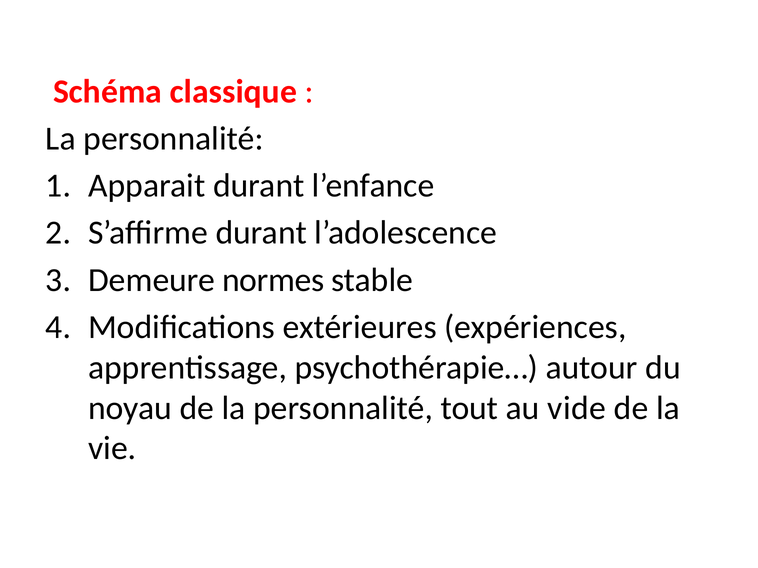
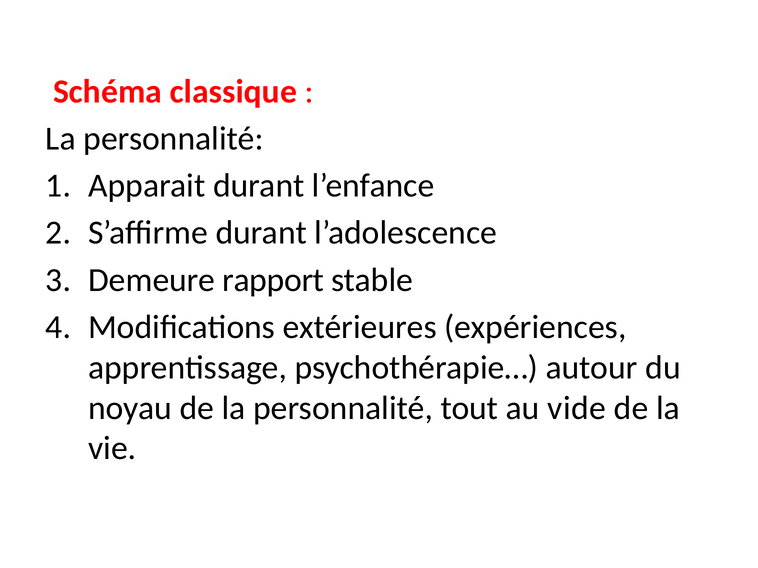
normes: normes -> rapport (273, 280)
